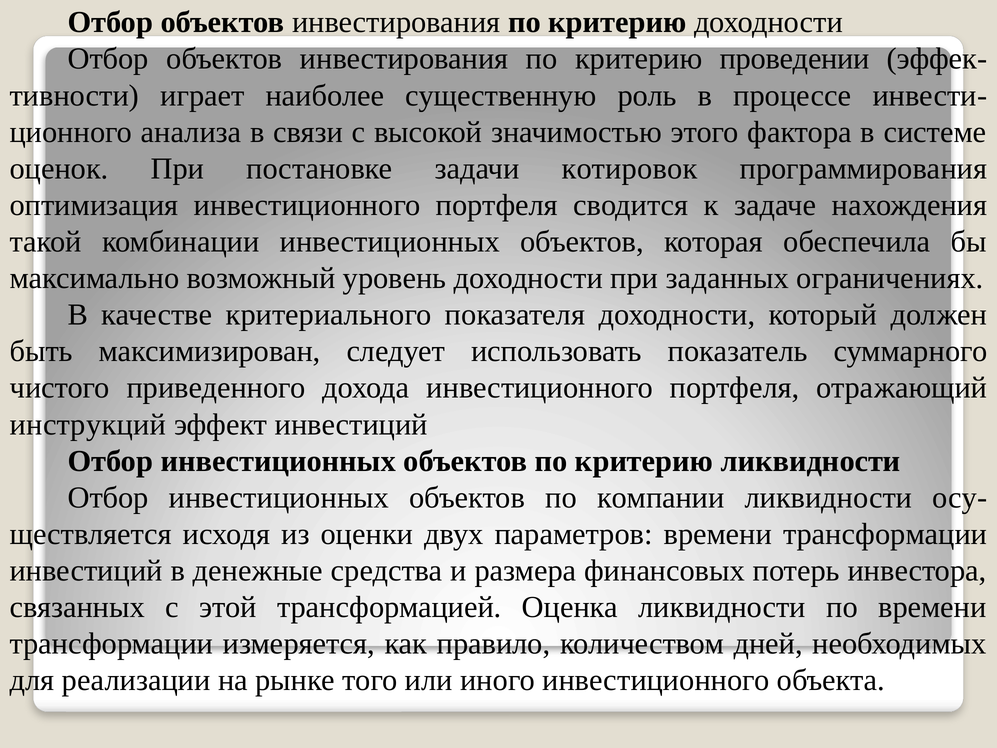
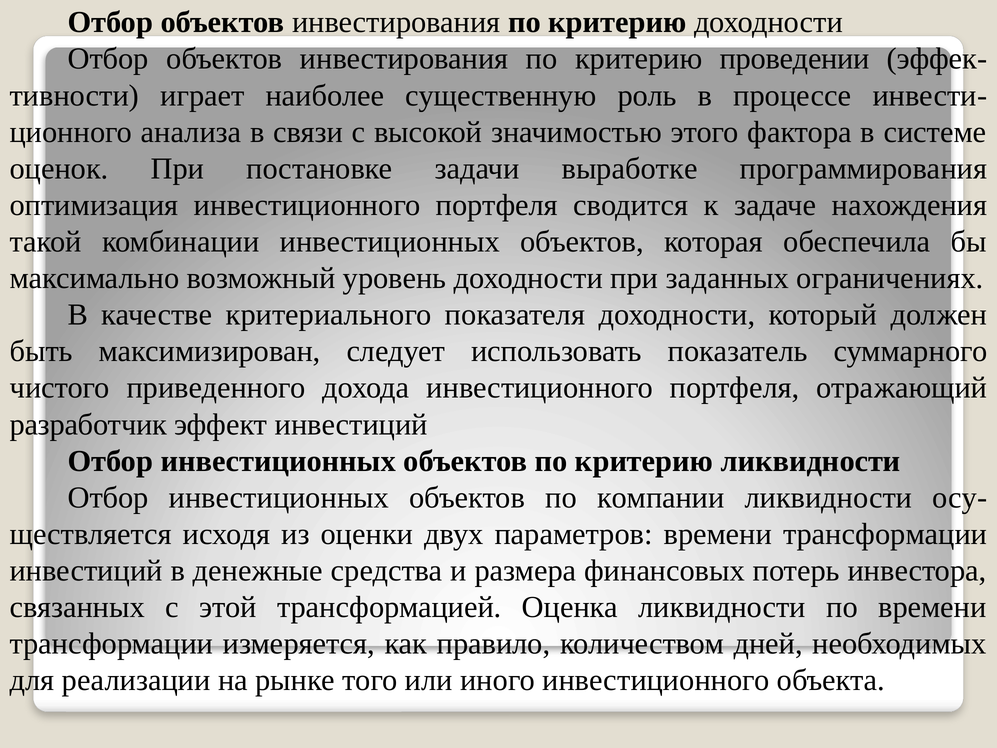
котировок: котировок -> выработке (630, 169)
инструкций: инструкций -> разработчик (88, 424)
